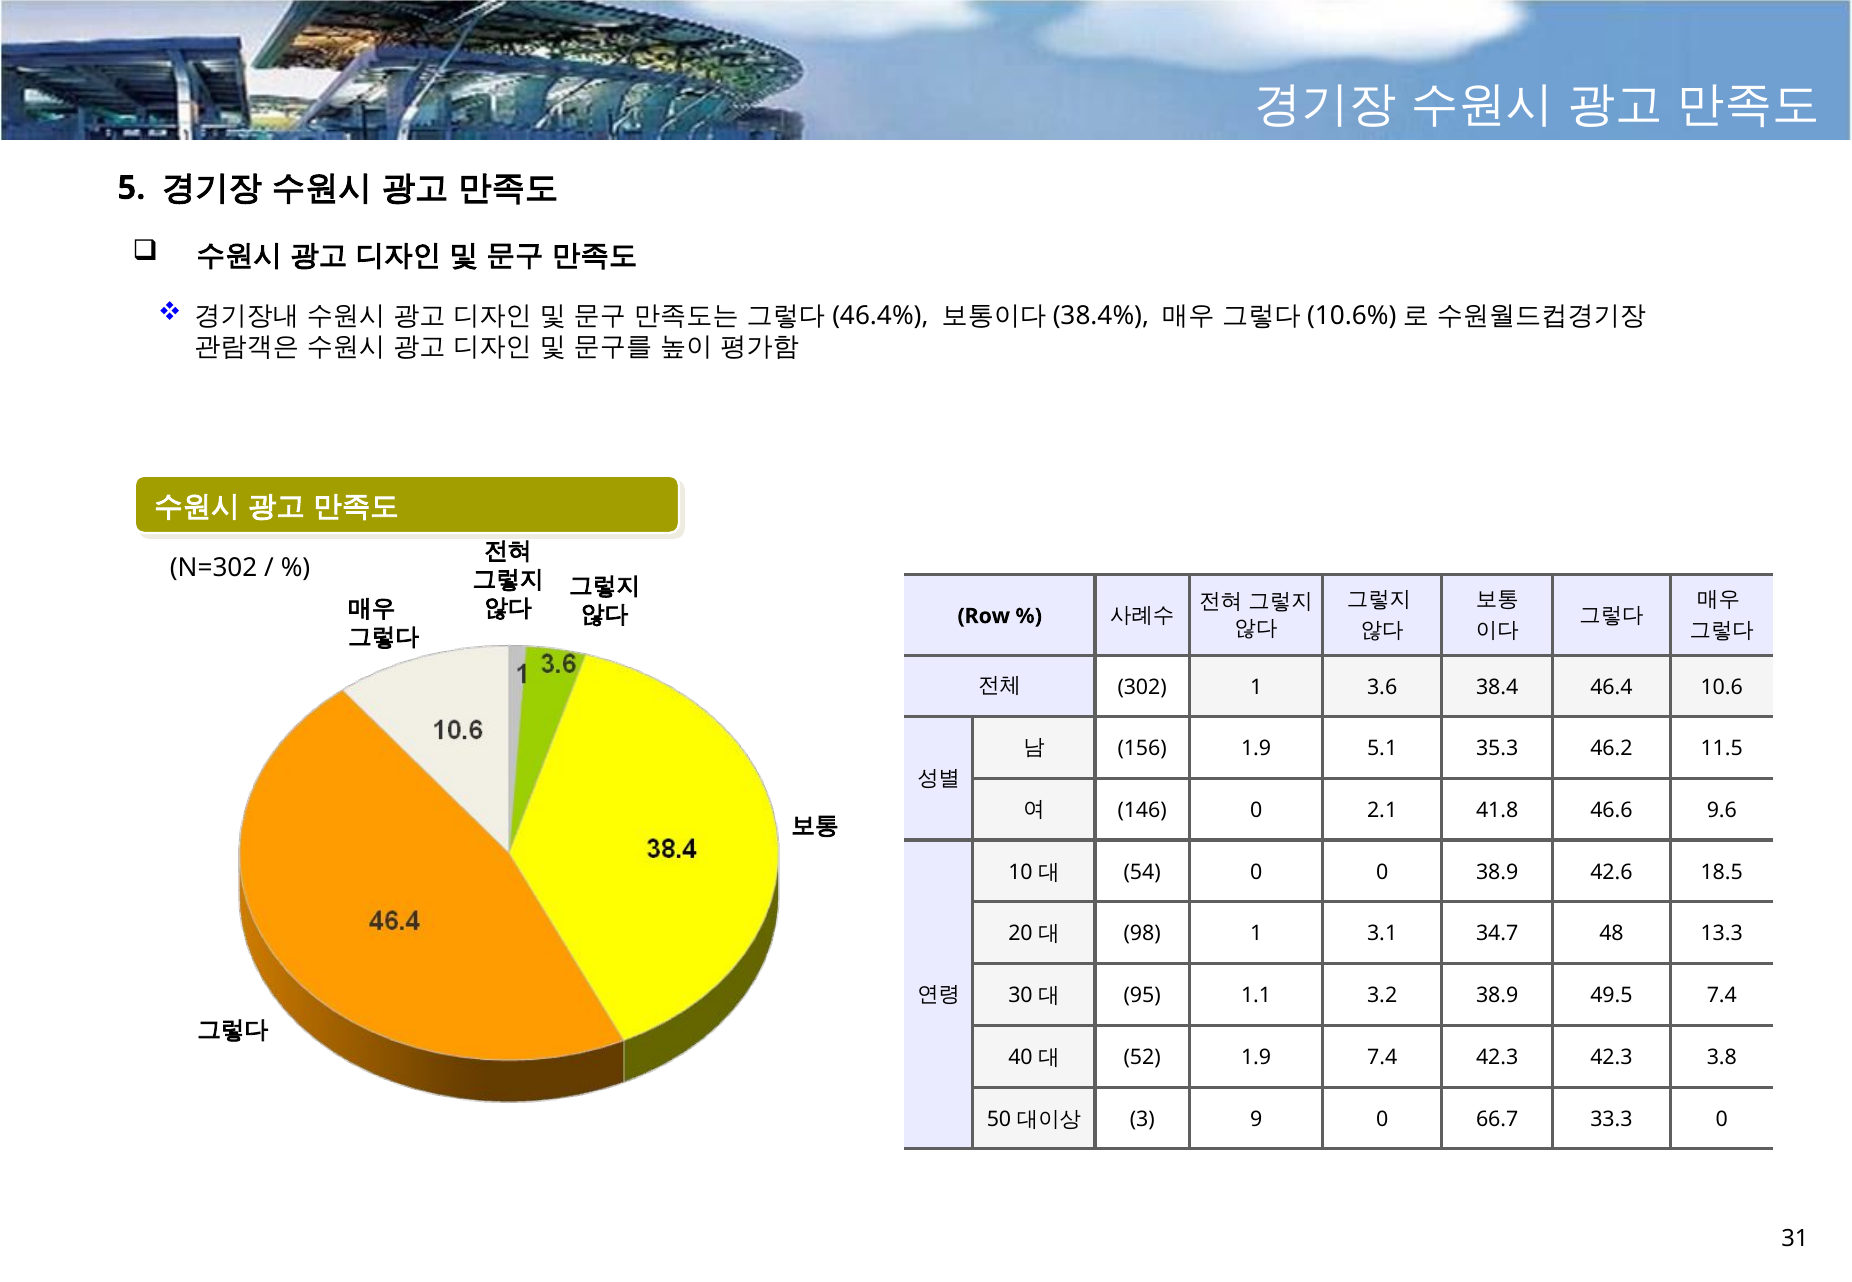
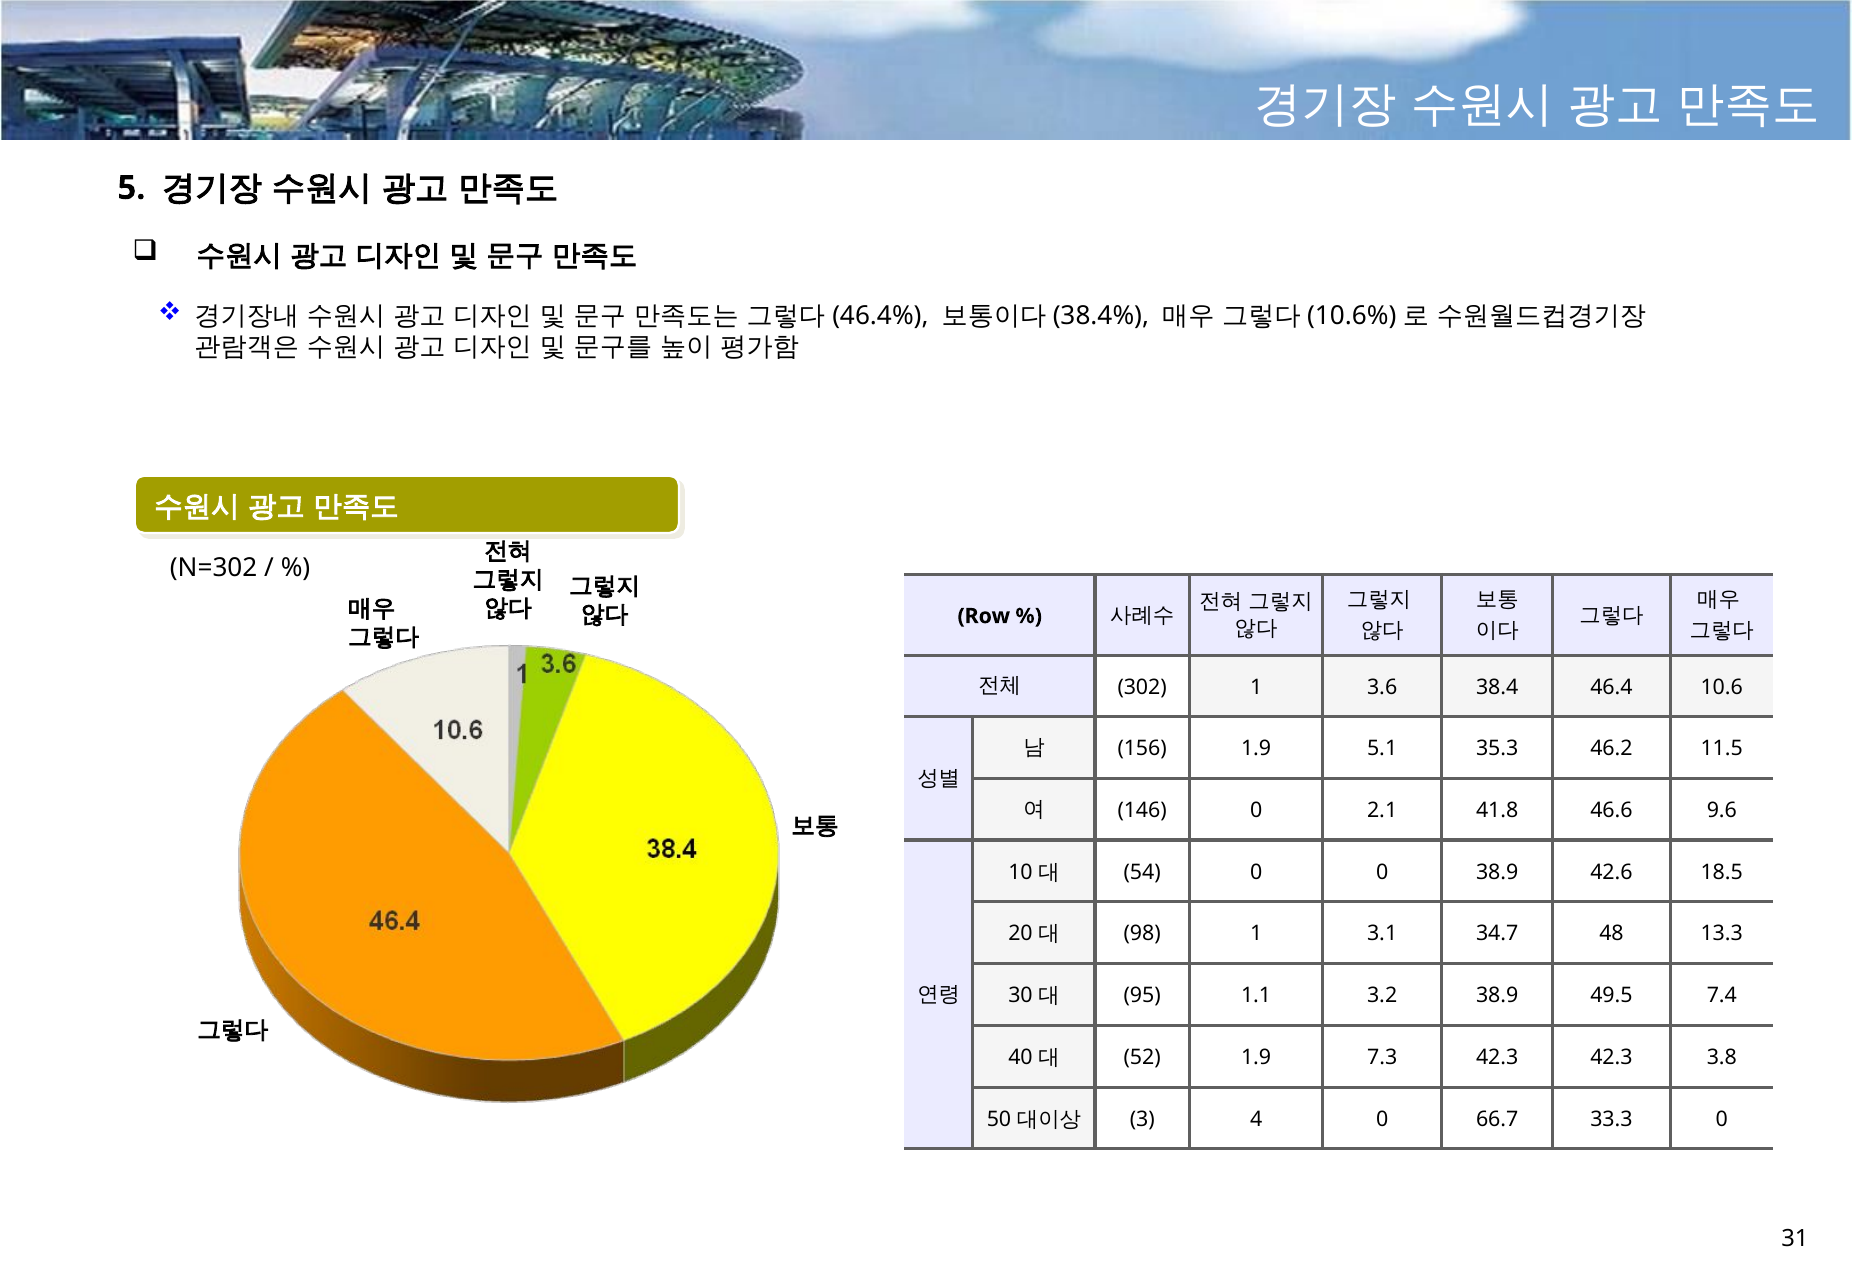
1.9 7.4: 7.4 -> 7.3 (1382, 1058)
9: 9 -> 4 (1256, 1119)
